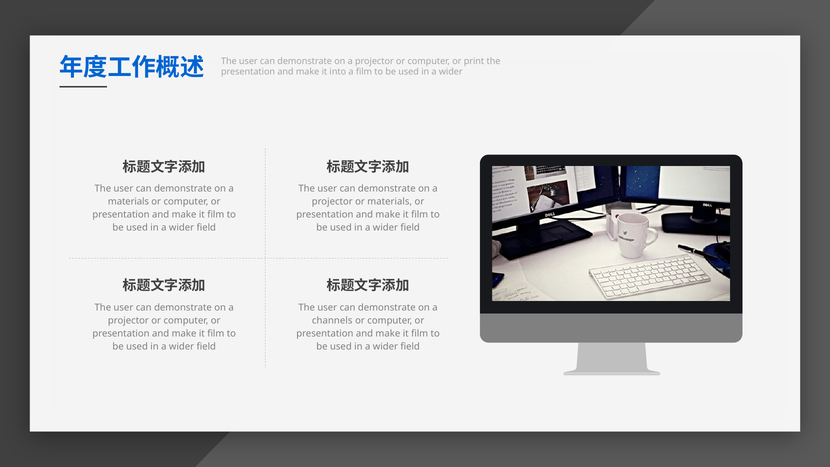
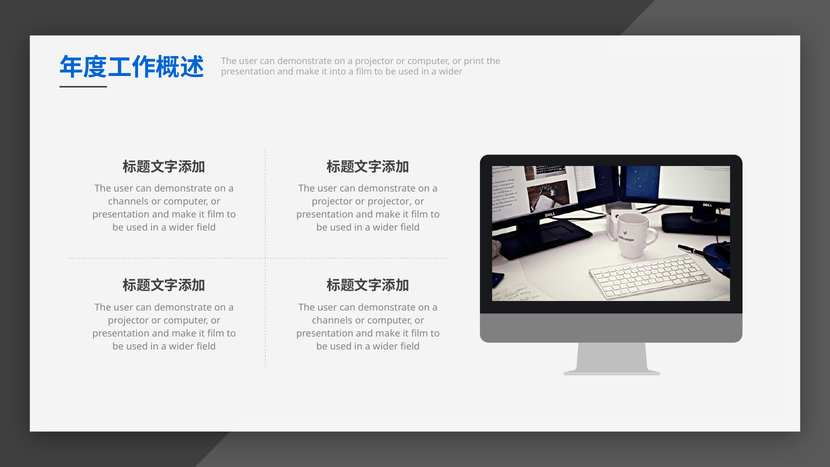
materials: materials -> channels (128, 202)
or materials: materials -> projector (390, 202)
